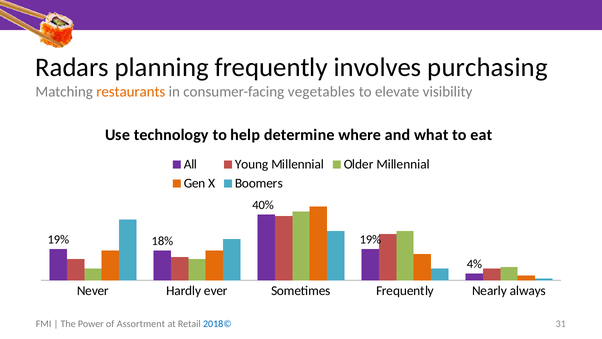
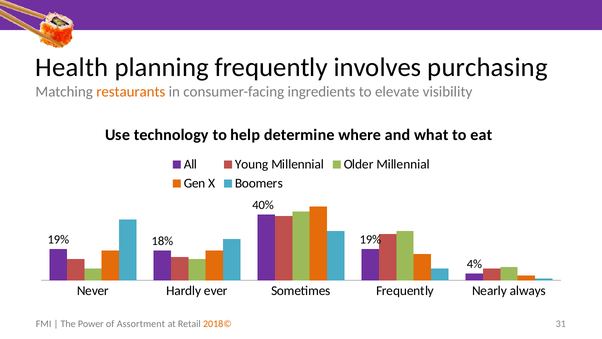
Radars: Radars -> Health (72, 68)
vegetables: vegetables -> ingredients (322, 92)
2018© colour: blue -> orange (217, 324)
